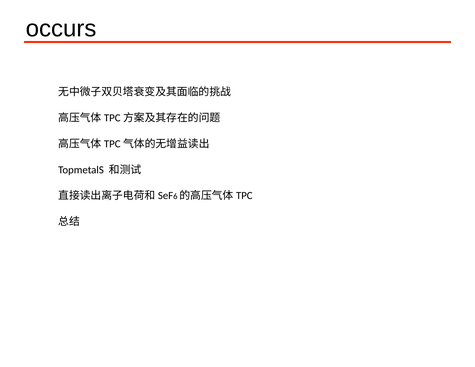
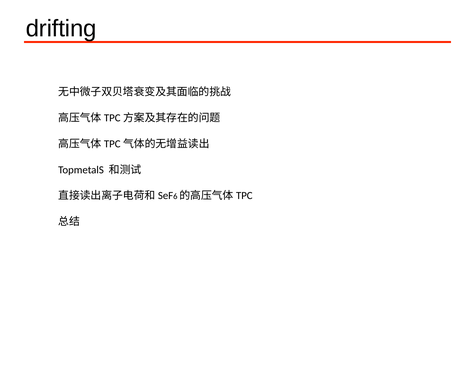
occurs: occurs -> drifting (61, 29)
